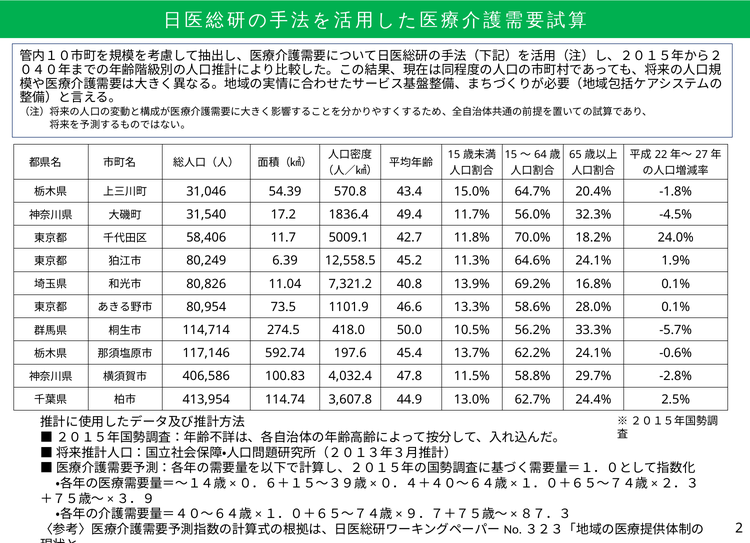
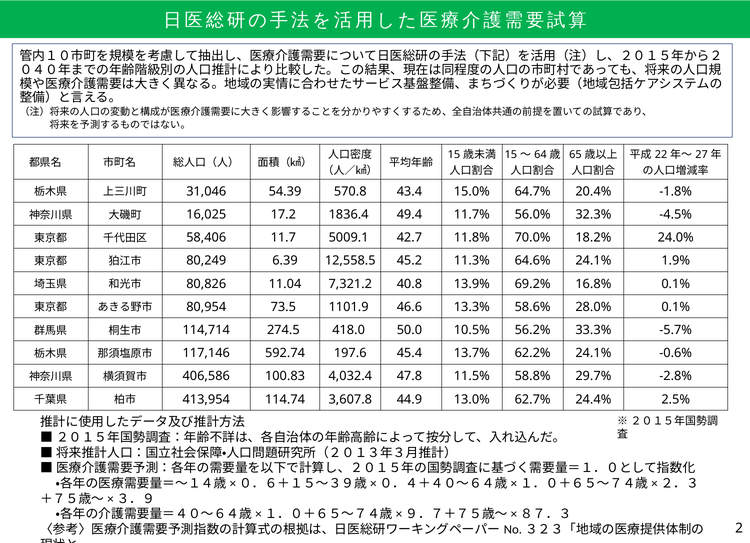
31,540: 31,540 -> 16,025 (206, 215)
